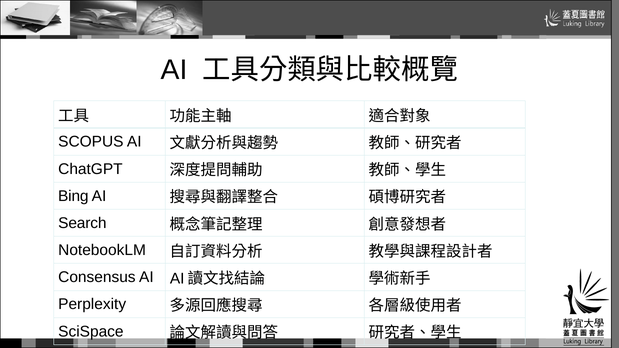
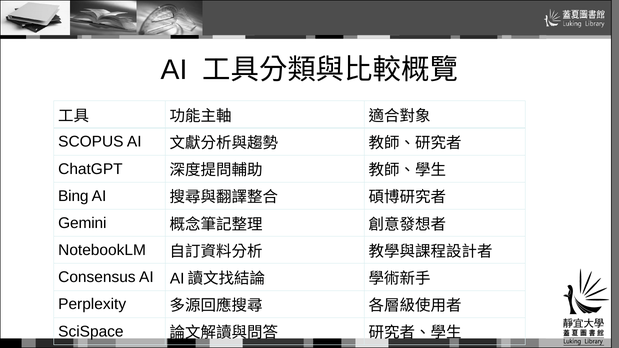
Search: Search -> Gemini (82, 223)
